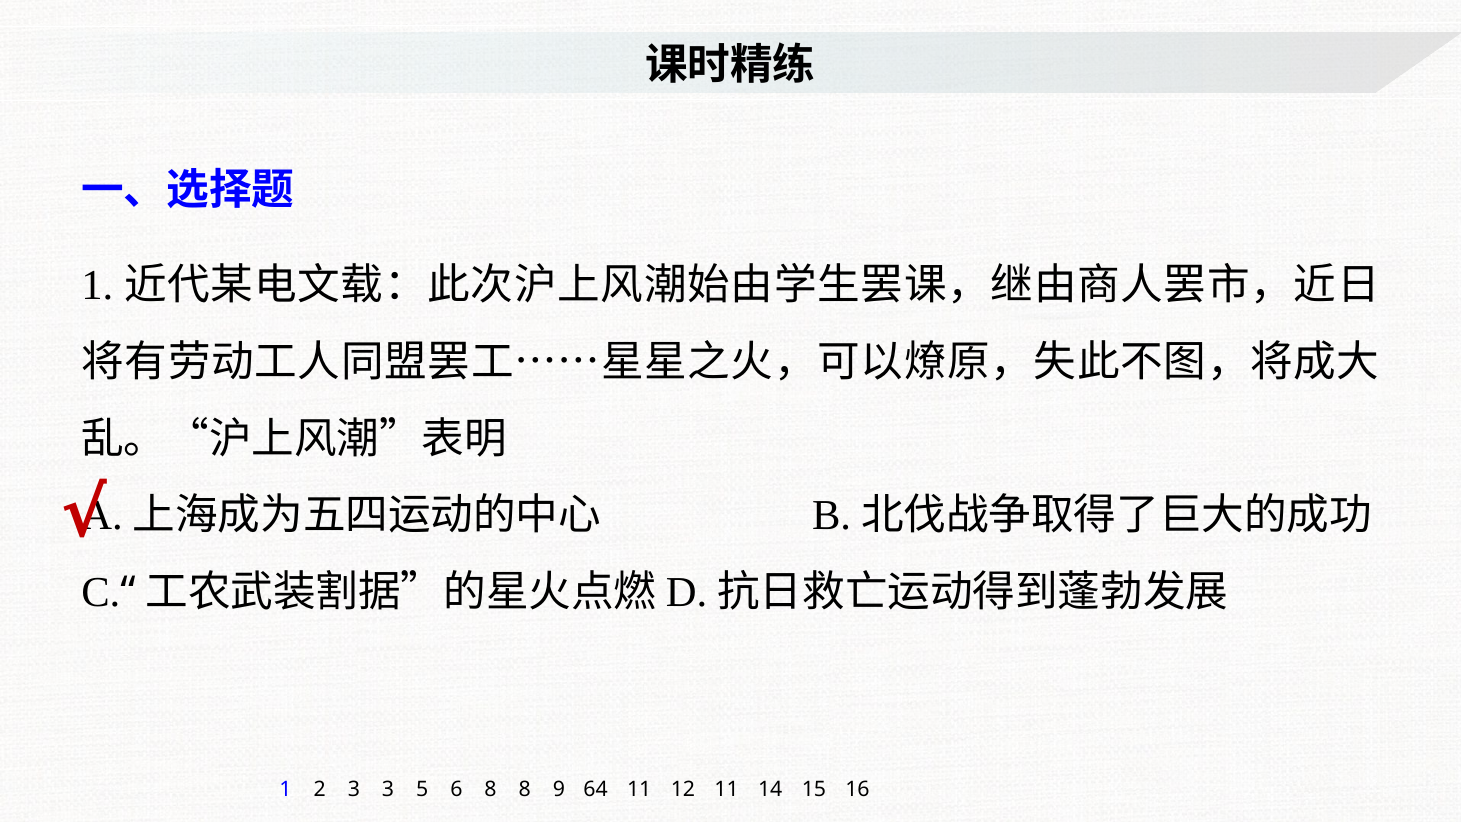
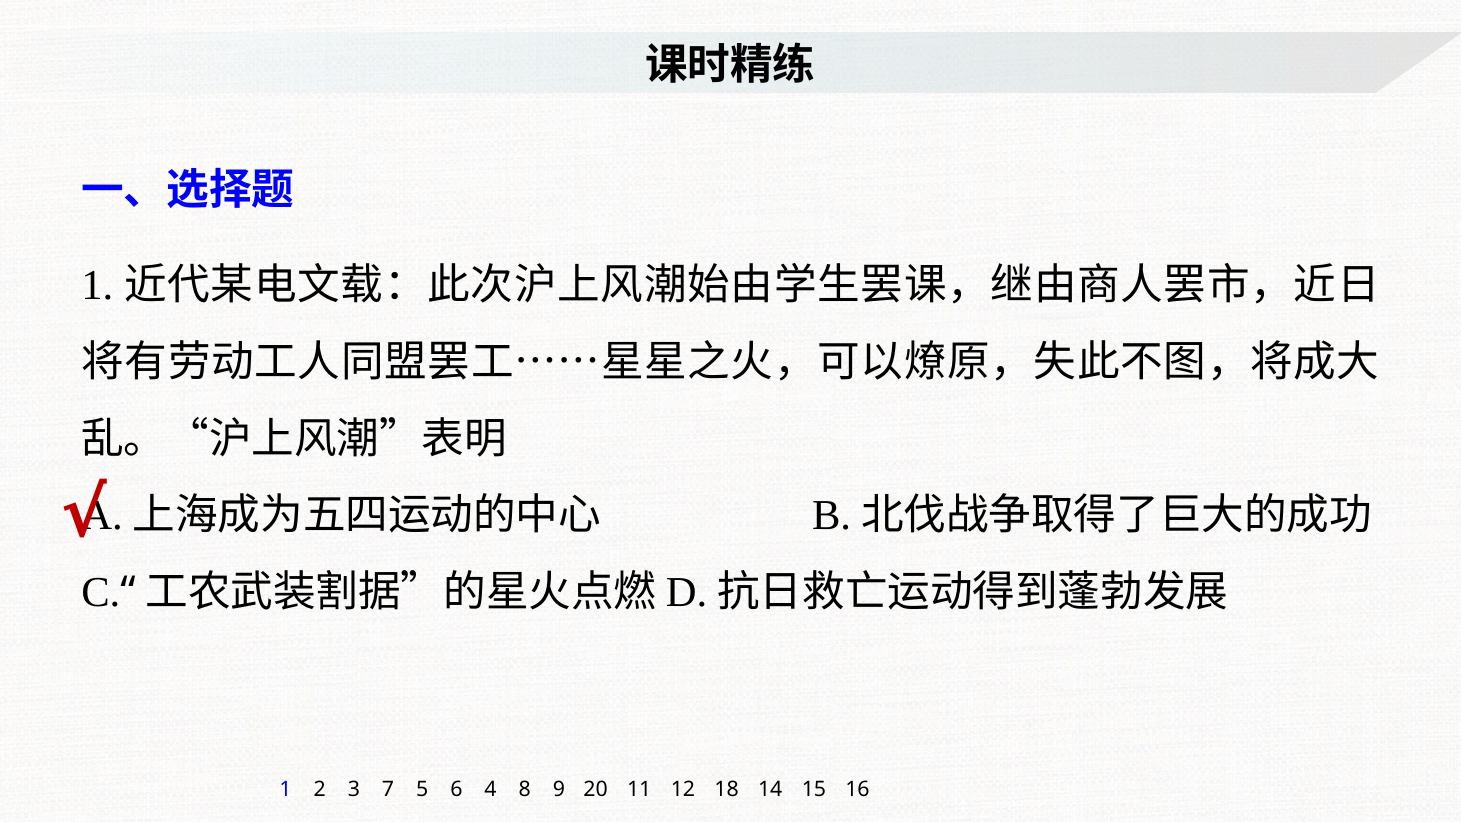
3 3: 3 -> 7 (388, 790)
6 8: 8 -> 4 (491, 790)
64: 64 -> 20 (596, 790)
12 11: 11 -> 18 (727, 790)
